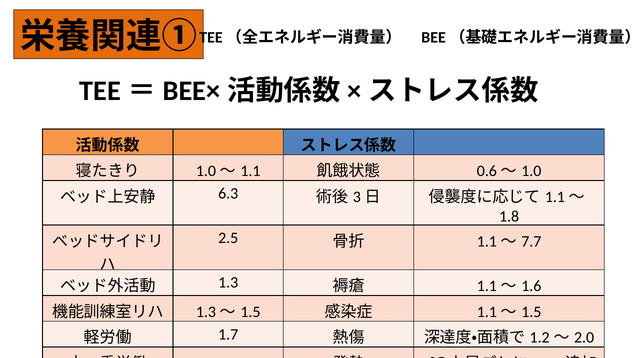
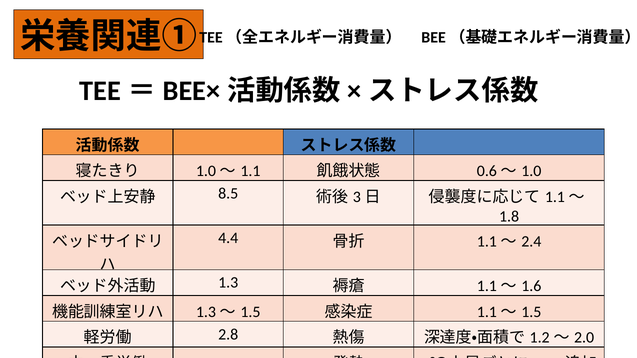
6.3: 6.3 -> 8.5 (228, 194)
2.5: 2.5 -> 4.4 (228, 238)
7.7: 7.7 -> 2.4 (531, 242)
1.7: 1.7 -> 2.8 (228, 335)
